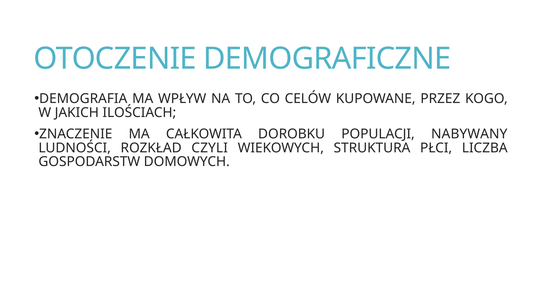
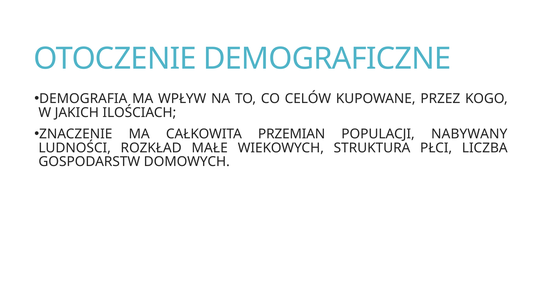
DOROBKU: DOROBKU -> PRZEMIAN (292, 134)
CZYLI: CZYLI -> MAŁE (210, 148)
